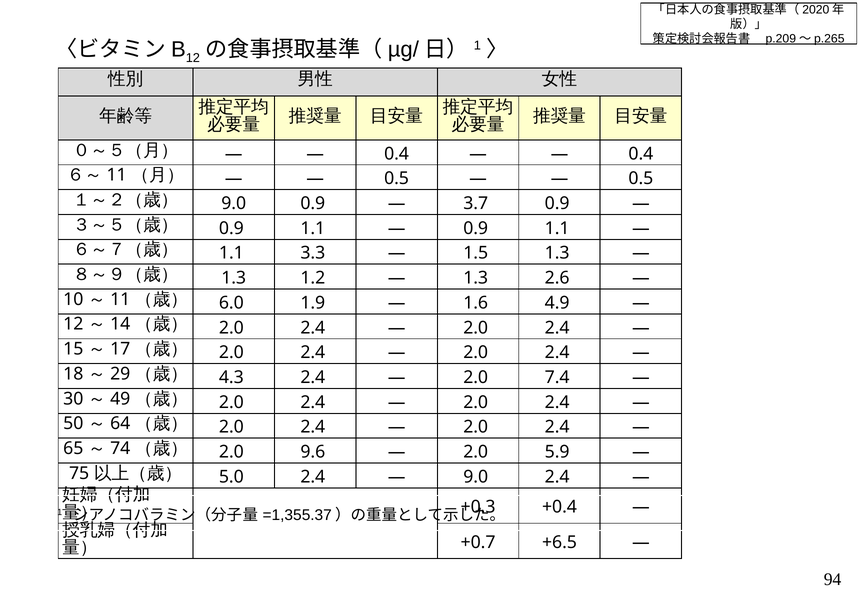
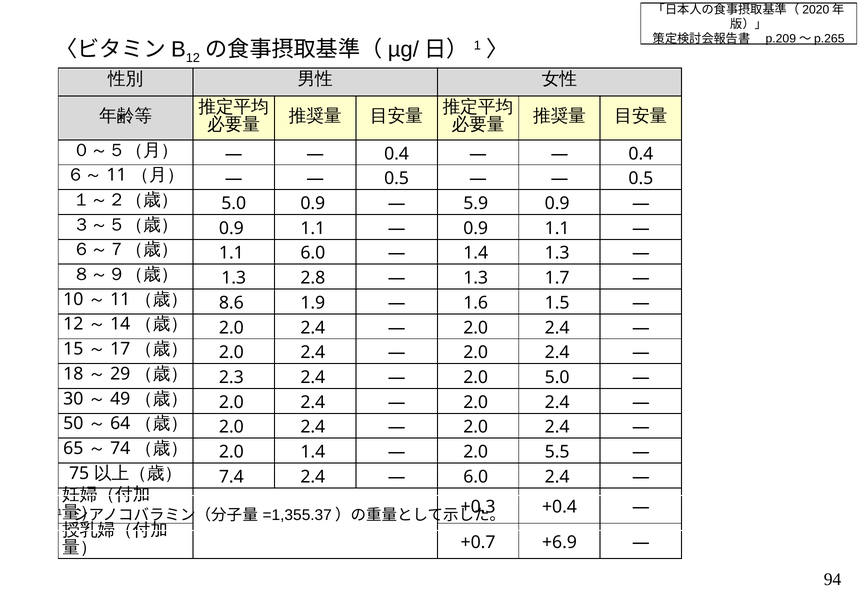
9.0: 9.0 -> 5.0 (234, 203)
3.7: 3.7 -> 5.9 (476, 203)
1.1 3.3: 3.3 -> 6.0 (313, 253)
1.5: 1.5 -> 1.4 (476, 253)
1.2: 1.2 -> 2.8 (313, 278)
2.6: 2.6 -> 1.7 (557, 278)
6.0: 6.0 -> 8.6 (231, 303)
4.9: 4.9 -> 1.5 (557, 303)
4.3: 4.3 -> 2.3 (231, 377)
2.0 7.4: 7.4 -> 5.0 (557, 377)
2.0 9.6: 9.6 -> 1.4 (313, 452)
5.9: 5.9 -> 5.5 (557, 452)
5.0: 5.0 -> 7.4 (231, 477)
9.0: 9.0 -> 6.0 (476, 477)
+6.5: +6.5 -> +6.9 (560, 542)
